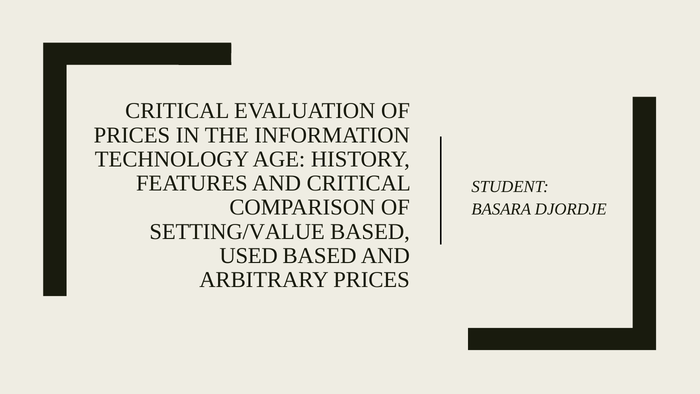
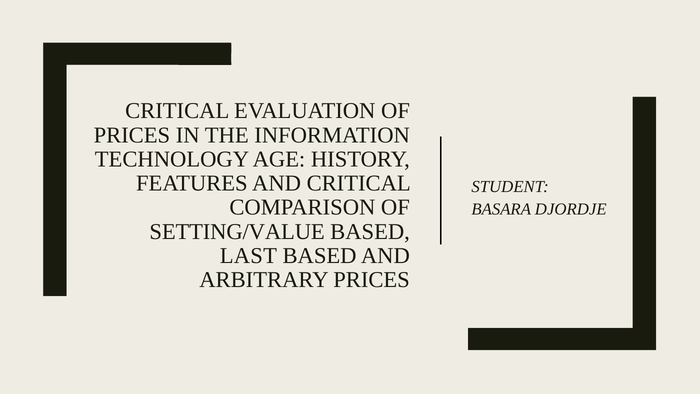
USED: USED -> LAST (248, 256)
